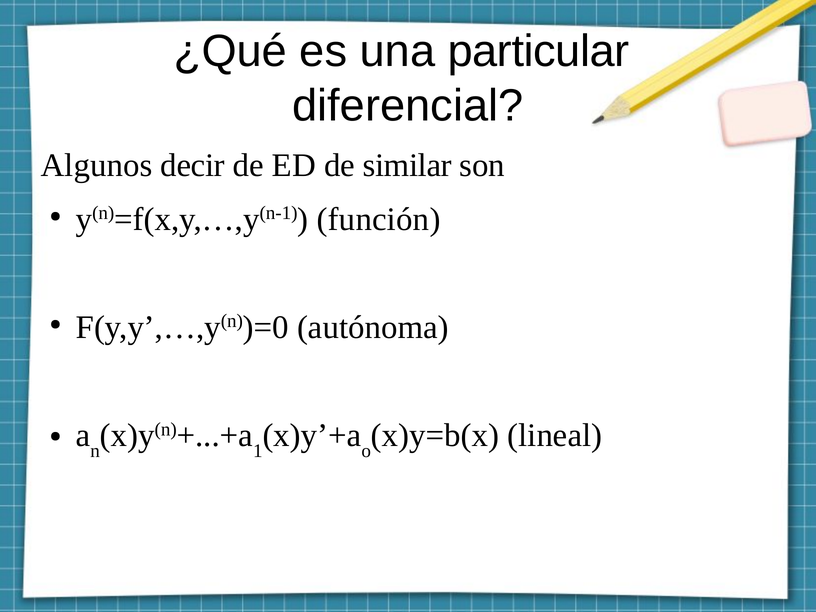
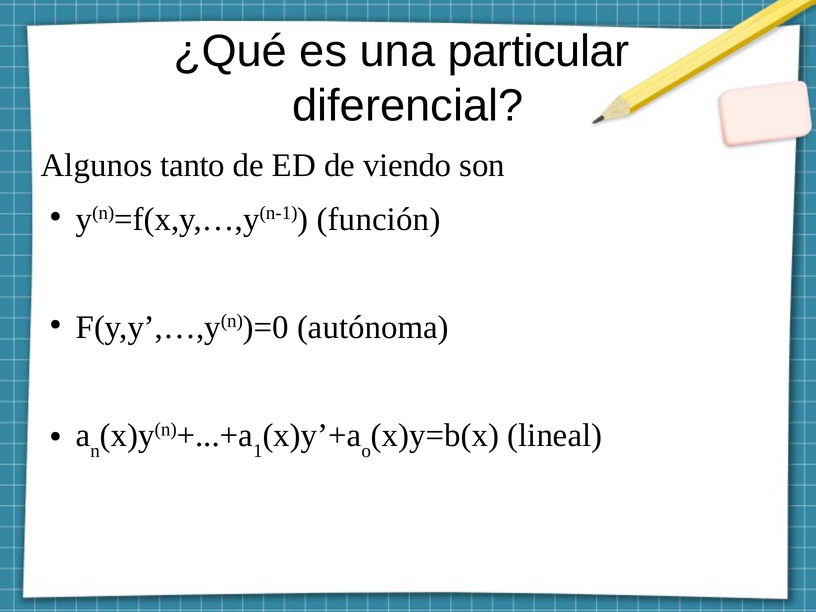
decir: decir -> tanto (193, 165)
similar: similar -> viendo (407, 165)
